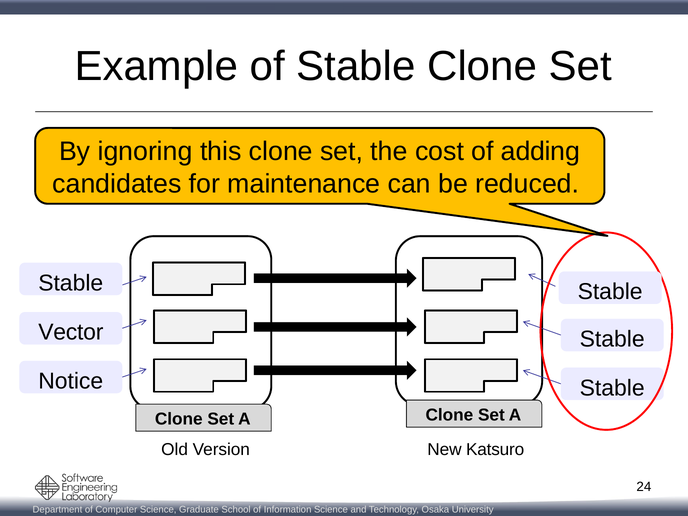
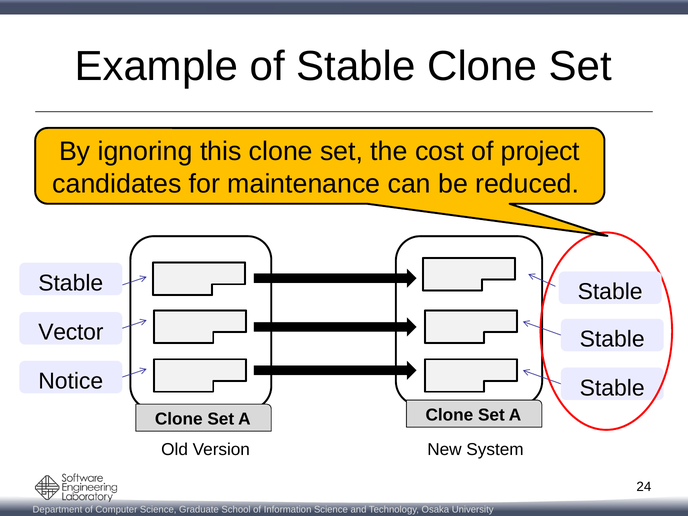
adding: adding -> project (540, 152)
Katsuro: Katsuro -> System (495, 449)
